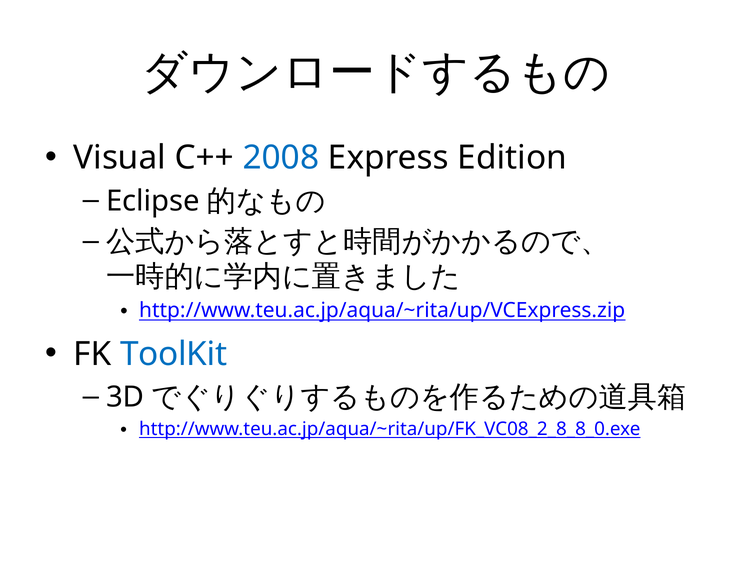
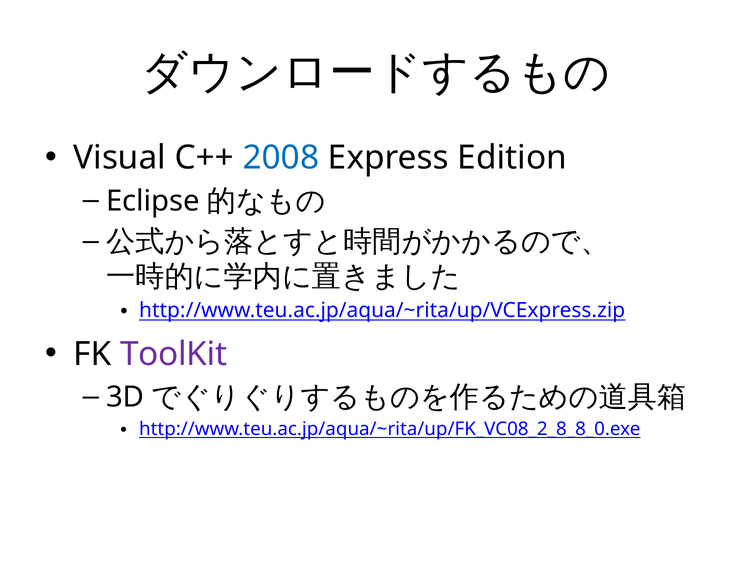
ToolKit colour: blue -> purple (174, 354)
